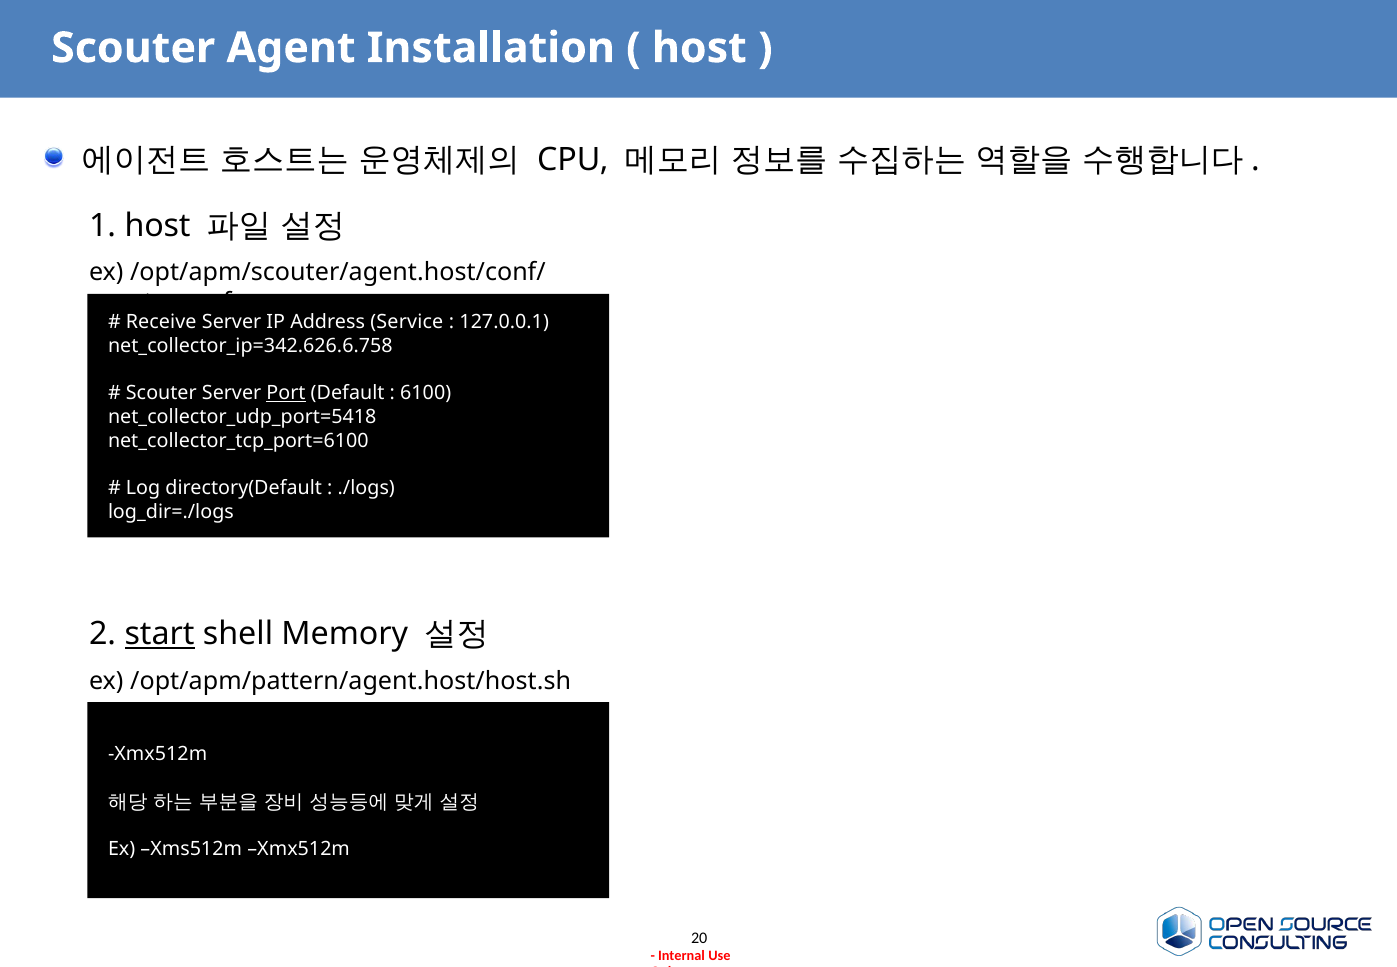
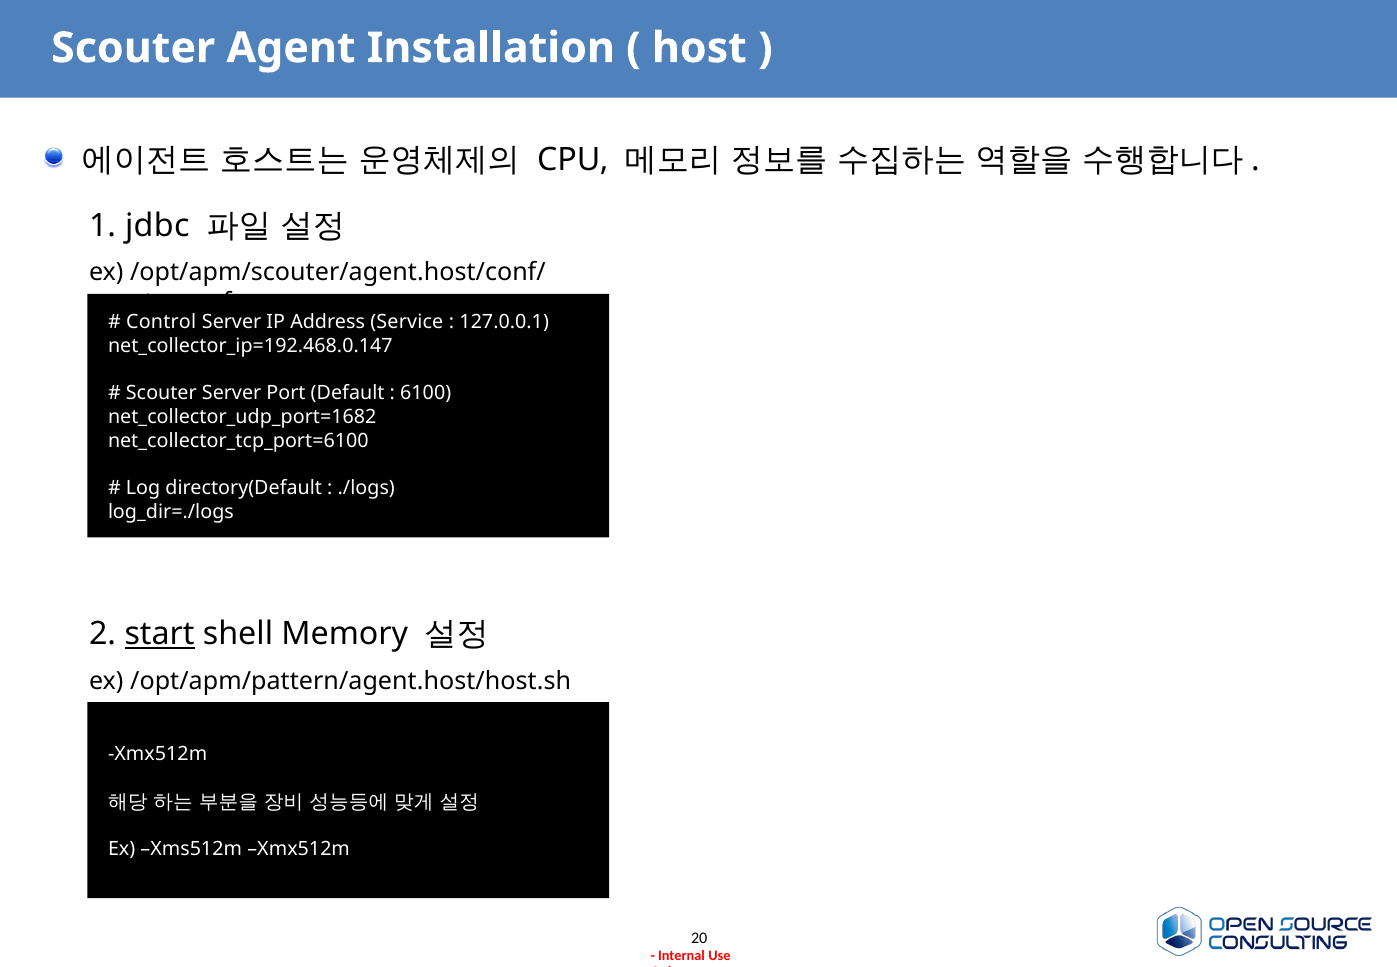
1 host: host -> jdbc (157, 226)
Receive: Receive -> Control (161, 322)
net_collector_ip=342.626.6.758: net_collector_ip=342.626.6.758 -> net_collector_ip=192.468.0.147 (250, 346)
Port underline: present -> none (286, 393)
net_collector_udp_port=5418: net_collector_udp_port=5418 -> net_collector_udp_port=1682 (242, 417)
